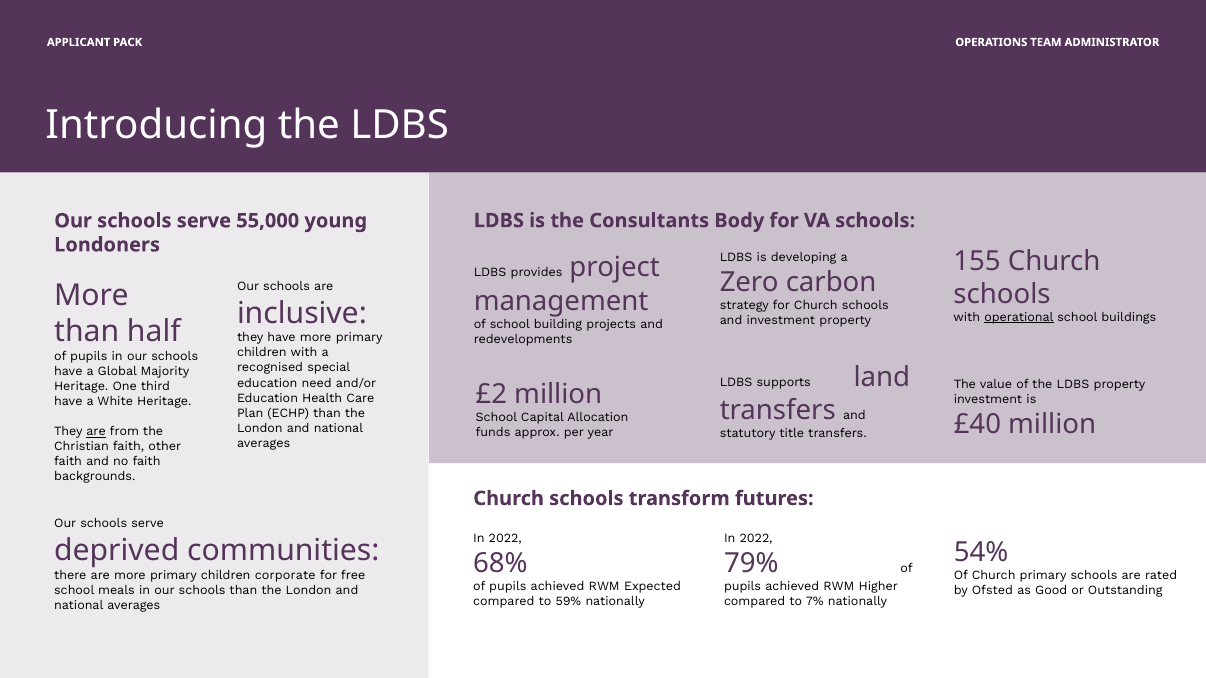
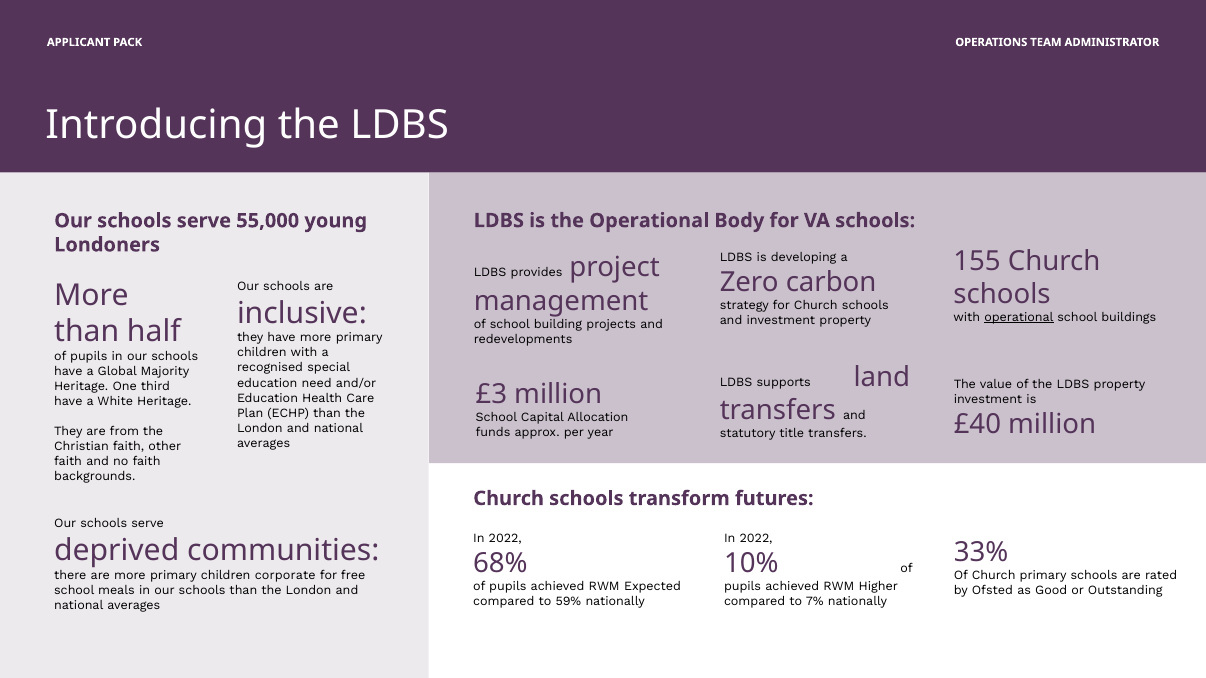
the Consultants: Consultants -> Operational (649, 221)
£2: £2 -> £3 (491, 395)
are underline: present -> none (96, 432)
54%: 54% -> 33% (981, 552)
79%: 79% -> 10% (751, 564)
